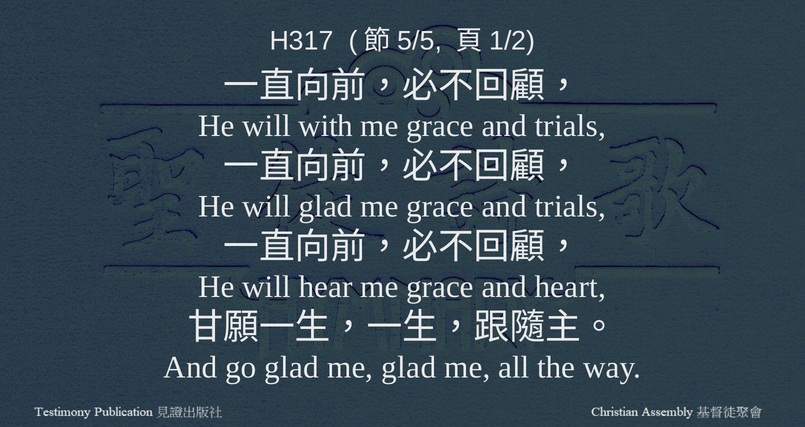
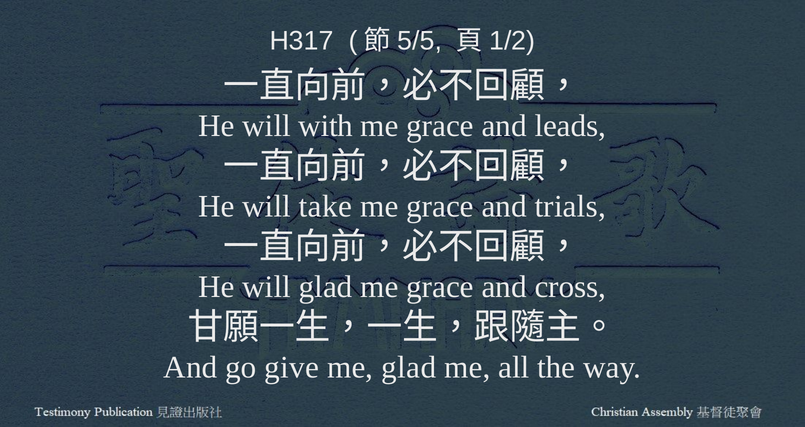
trials: trials -> leads (570, 126)
will glad: glad -> take (325, 206)
will hear: hear -> glad (326, 287)
heart: heart -> cross (570, 287)
go glad: glad -> give (292, 367)
